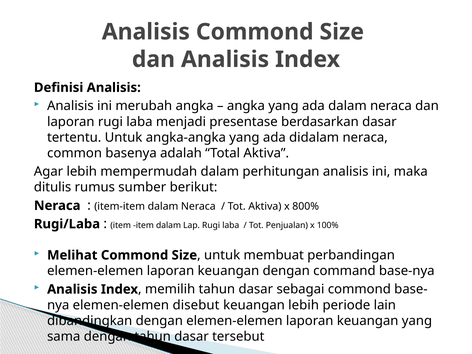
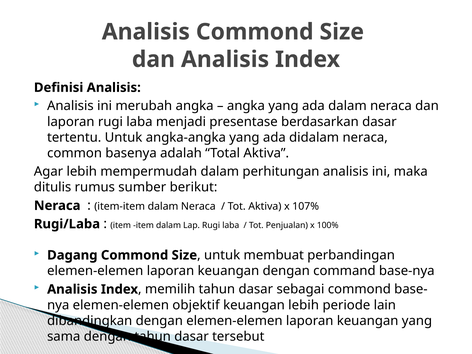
800%: 800% -> 107% (306, 206)
Melihat: Melihat -> Dagang (72, 255)
disebut: disebut -> objektif (196, 305)
